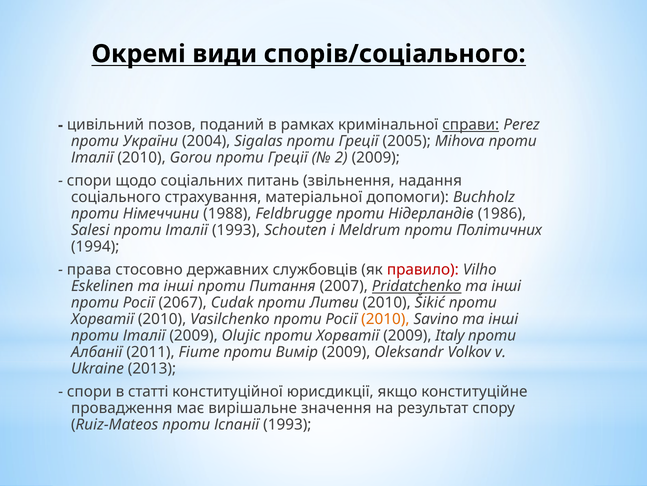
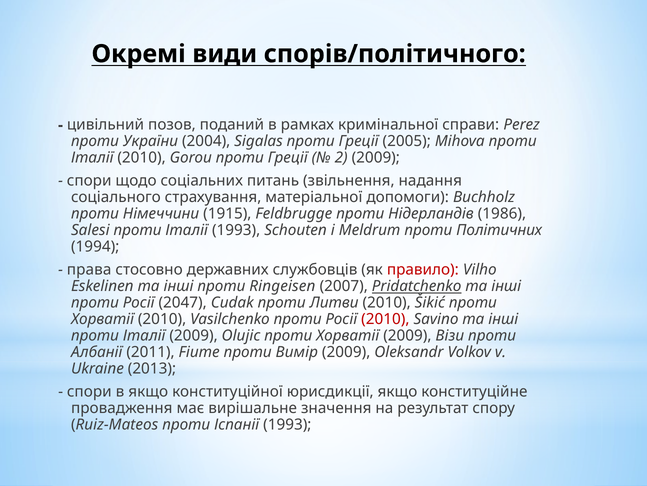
спорів/соціального: спорів/соціального -> спорів/політичного (395, 54)
справи underline: present -> none (471, 125)
1988: 1988 -> 1915 (227, 214)
Питання: Питання -> Ringeisen (282, 286)
2067: 2067 -> 2047 (183, 302)
2010 colour: orange -> red (385, 319)
Italy: Italy -> Візи (450, 335)
в статті: статті -> якщо (148, 391)
